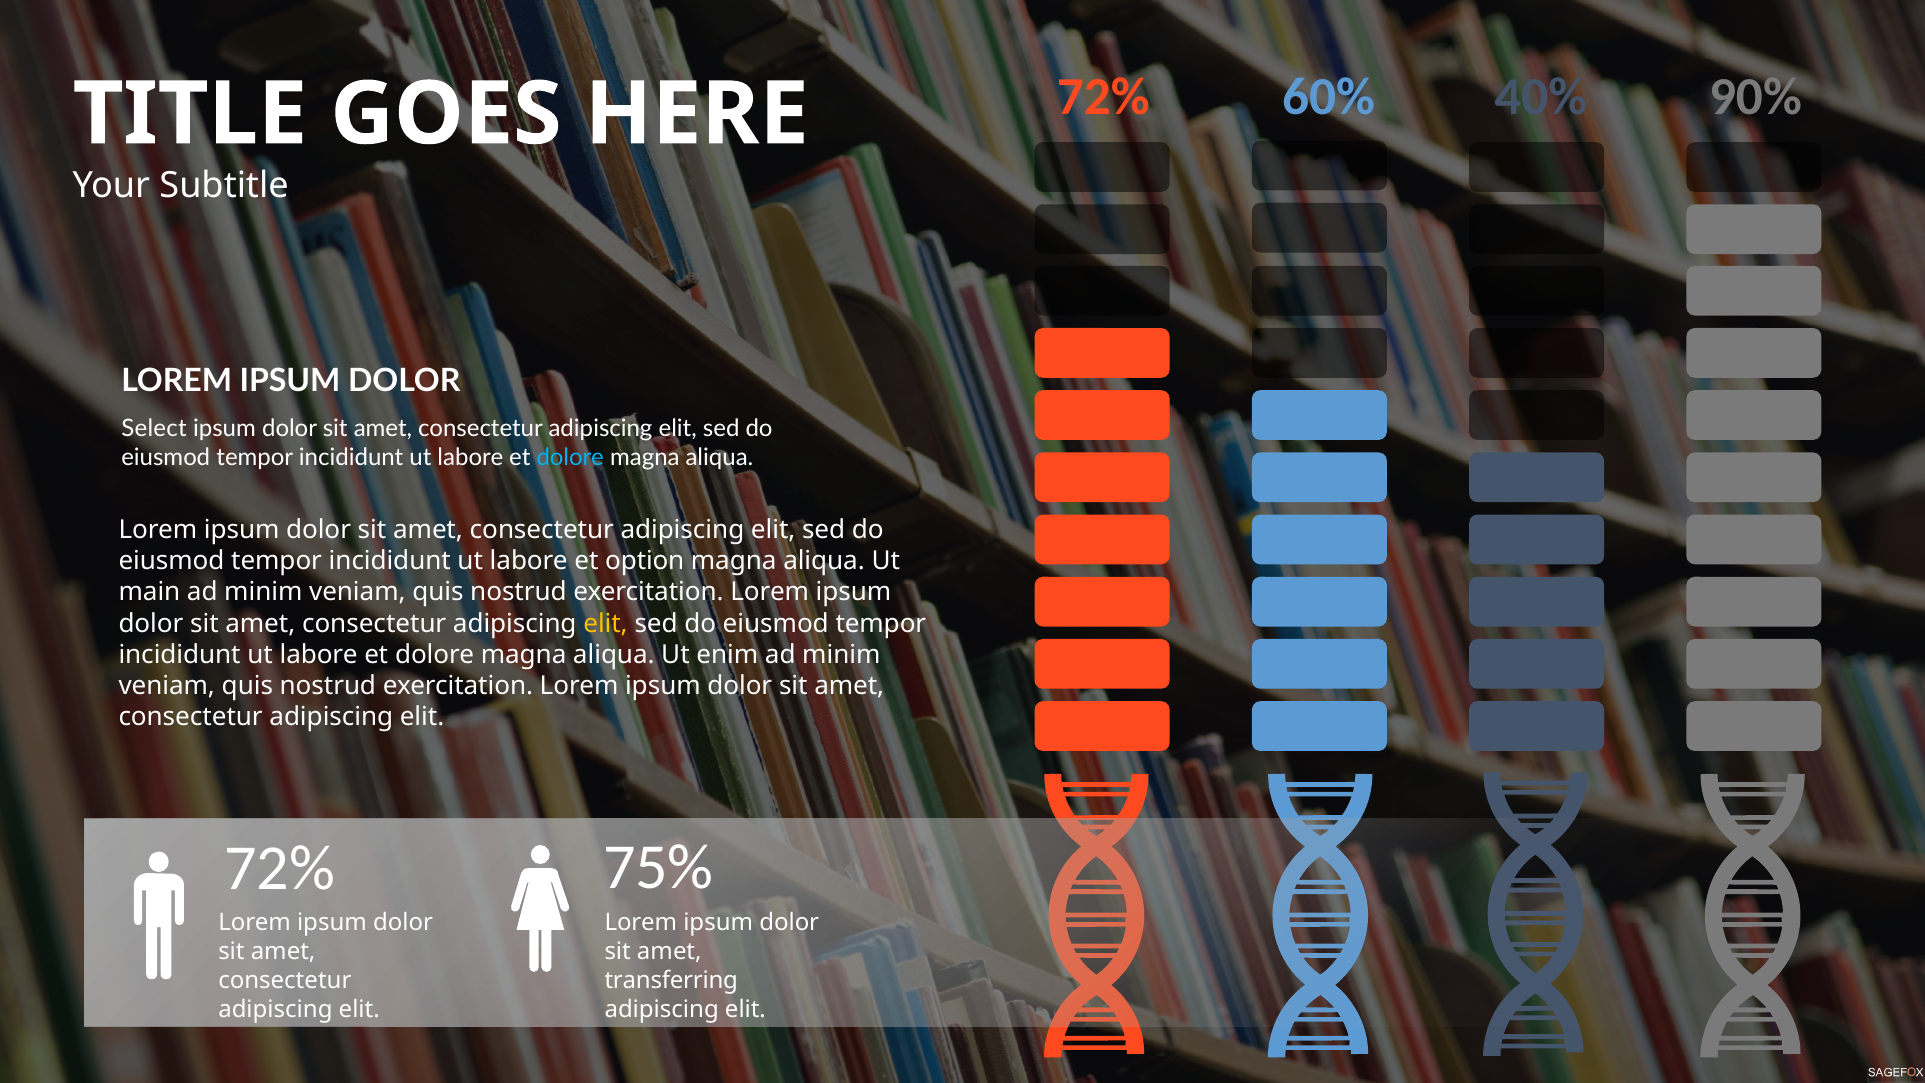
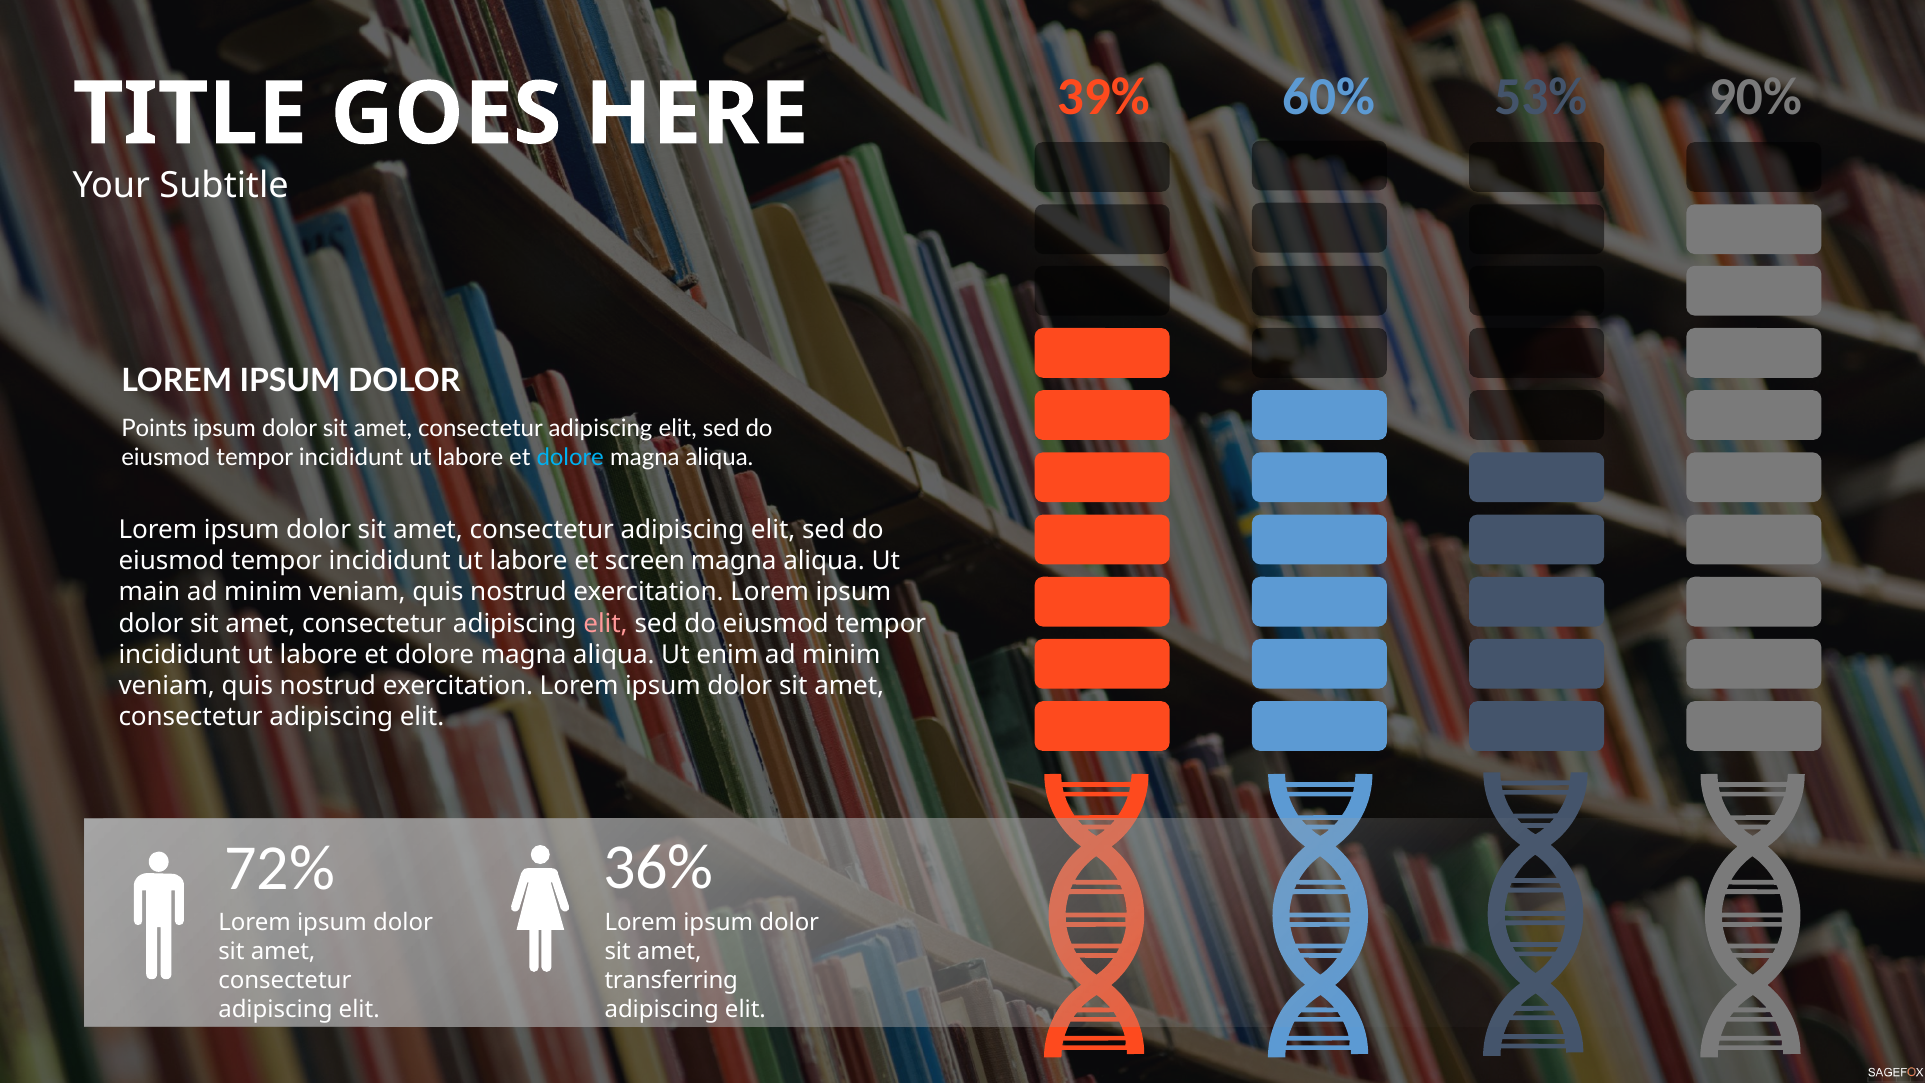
72%: 72% -> 39% (1103, 97)
40%: 40% -> 53% (1541, 97)
Select: Select -> Points (154, 429)
option: option -> screen (645, 561)
elit colour: yellow -> pink (606, 623)
75%: 75% -> 36% (658, 867)
